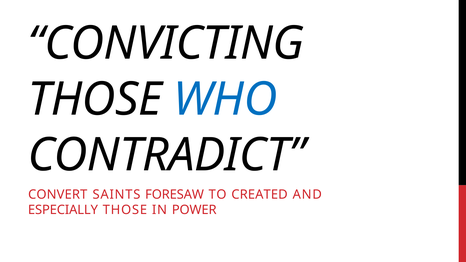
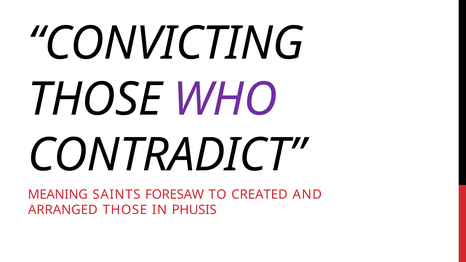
WHO colour: blue -> purple (225, 99)
CONVERT: CONVERT -> MEANING (58, 195)
ESPECIALLY: ESPECIALLY -> ARRANGED (63, 210)
POWER: POWER -> PHUSIS (194, 210)
